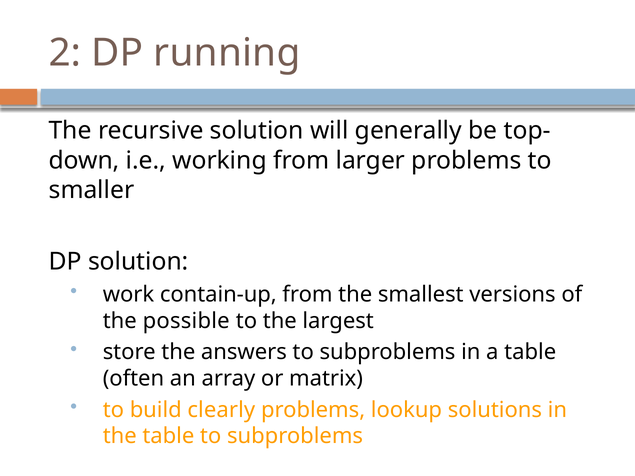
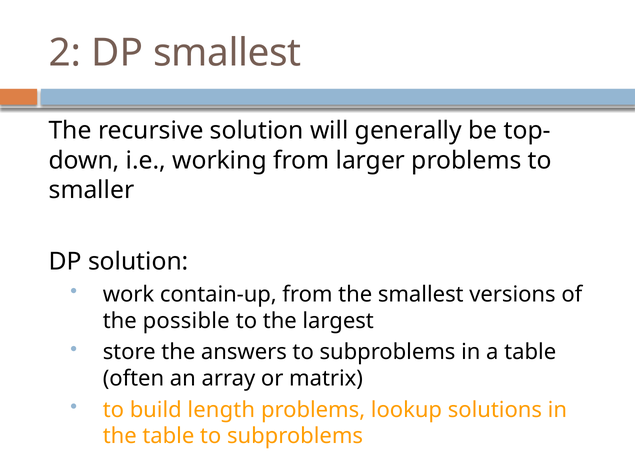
DP running: running -> smallest (227, 53)
clearly: clearly -> length (221, 410)
